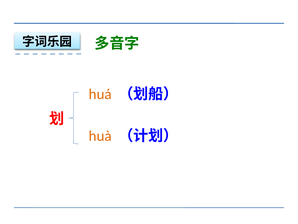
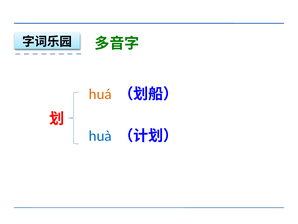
huà colour: orange -> blue (100, 136)
